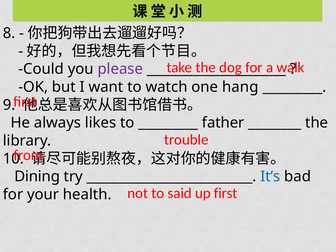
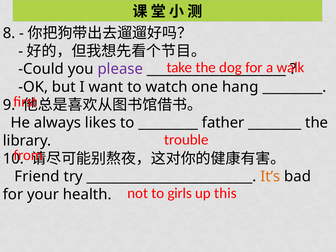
Dining: Dining -> Friend (37, 177)
It’s colour: blue -> orange (270, 177)
said: said -> girls (180, 193)
up first: first -> this (225, 193)
